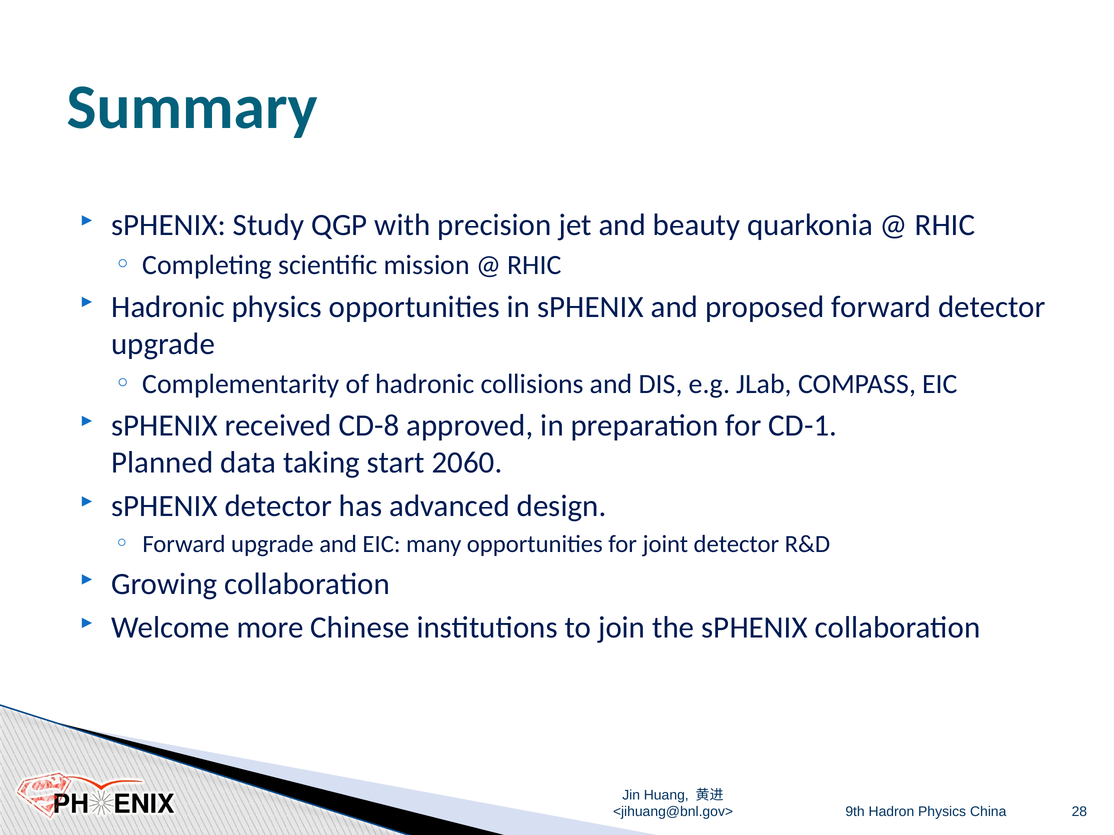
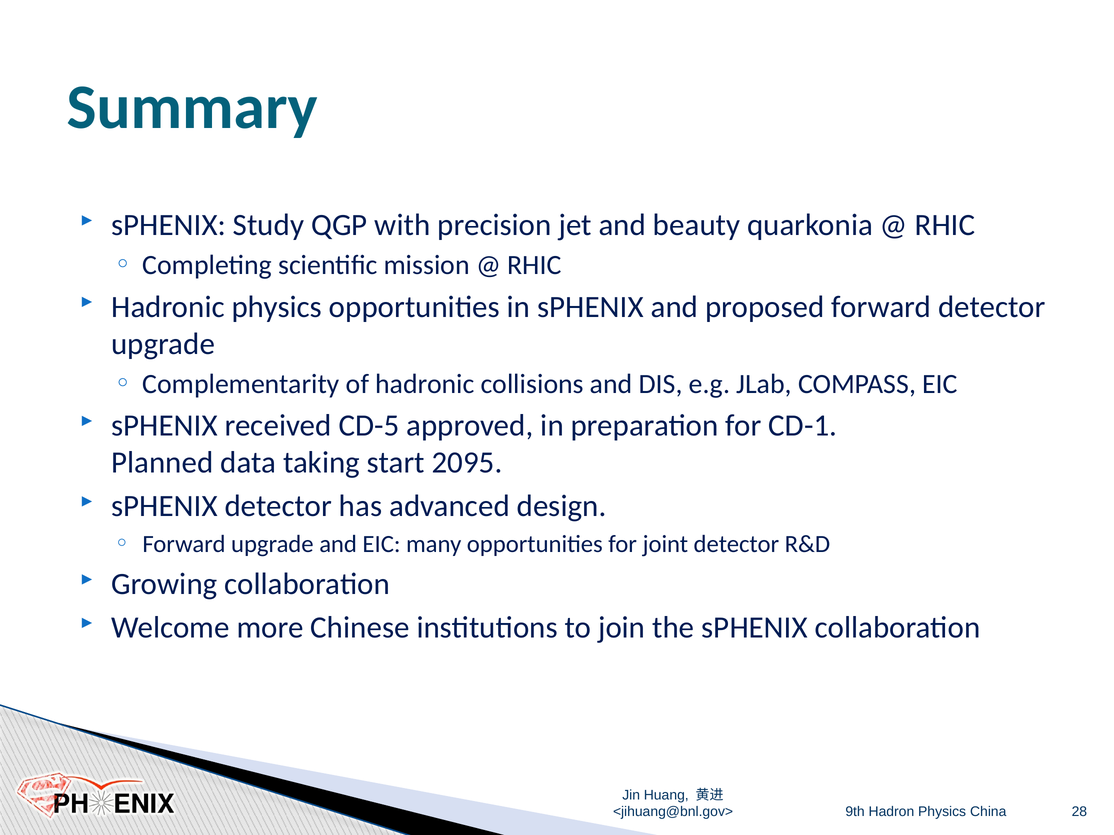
CD-8: CD-8 -> CD-5 (369, 426)
2060: 2060 -> 2095 (467, 463)
